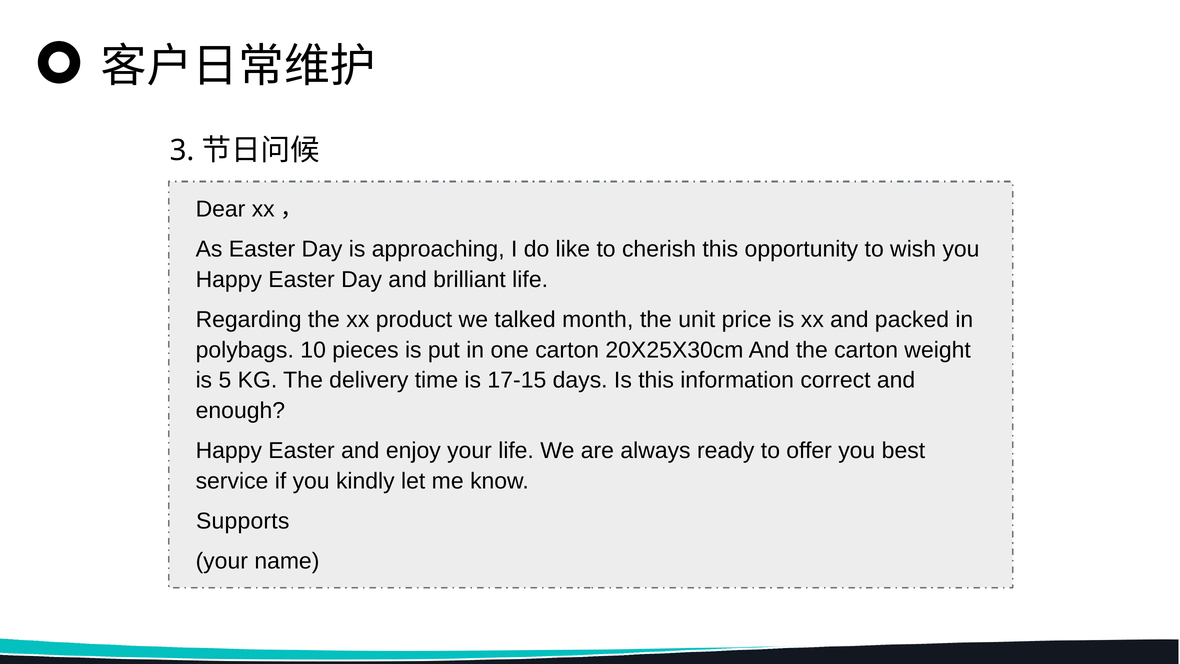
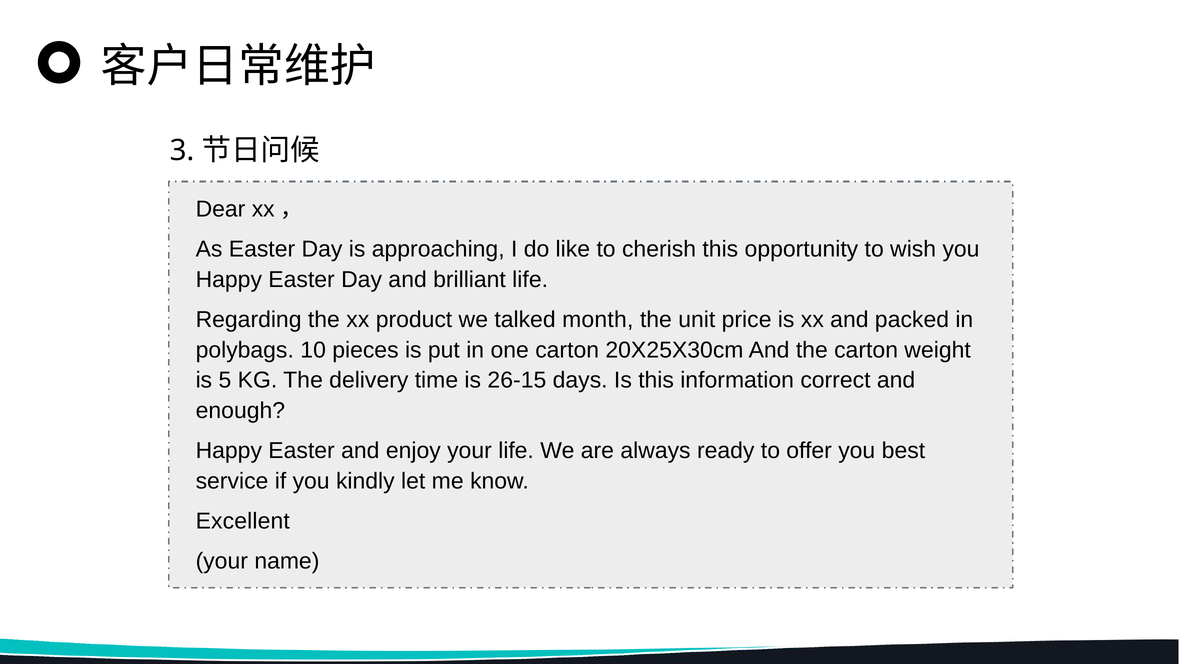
17-15: 17-15 -> 26-15 (517, 380)
Supports: Supports -> Excellent (243, 521)
